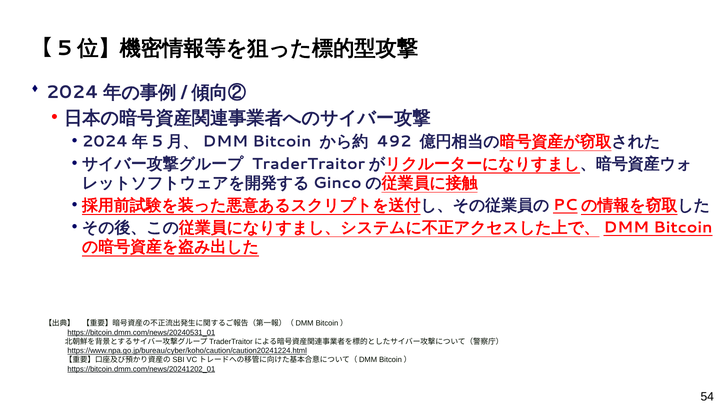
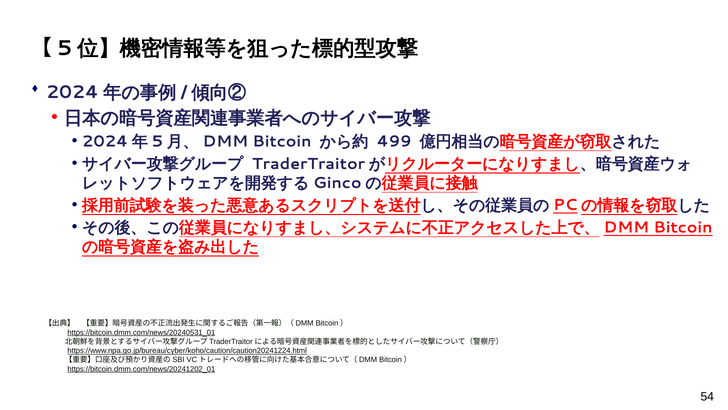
492: 492 -> 499 (394, 141)
